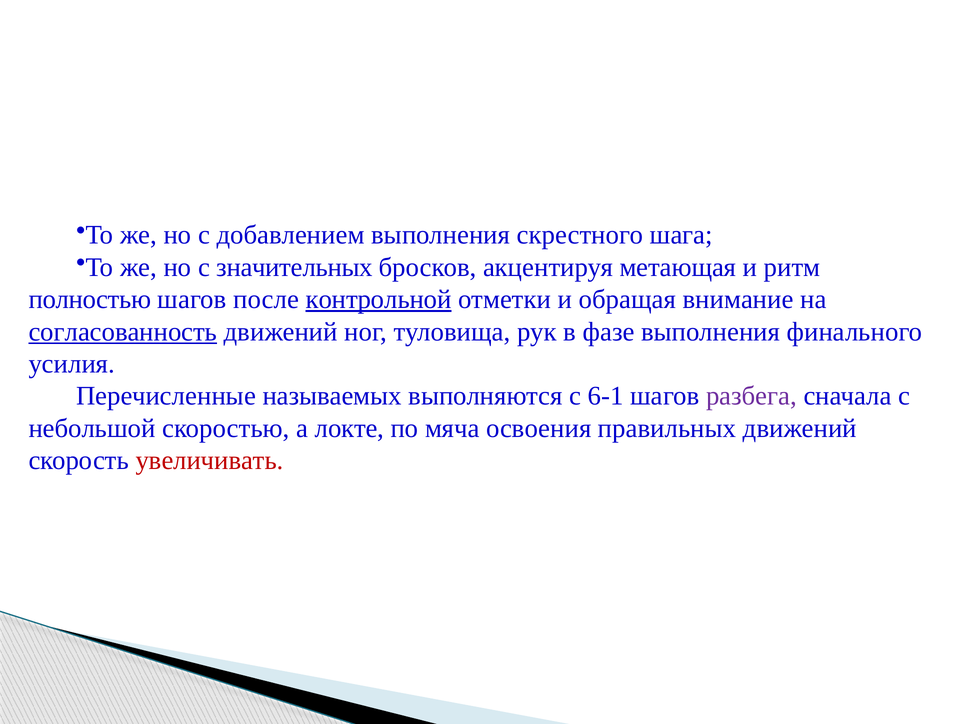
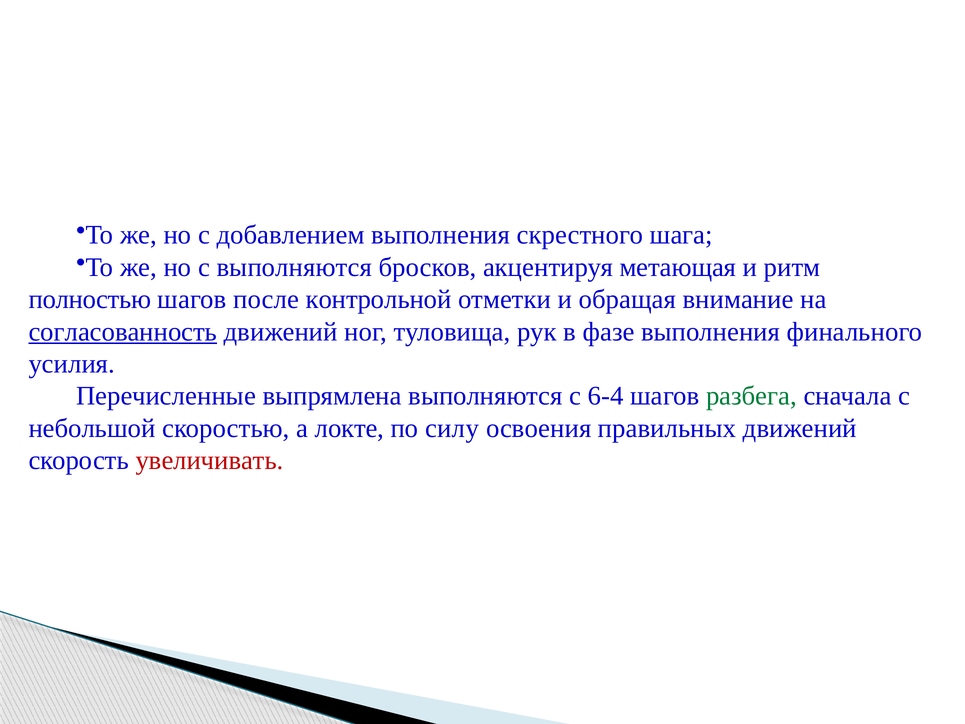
с значительных: значительных -> выполняются (294, 267)
контрольной underline: present -> none (379, 299)
называемых: называемых -> выпрямлена (332, 396)
6-1: 6-1 -> 6-4 (606, 396)
разбега colour: purple -> green (751, 396)
мяча: мяча -> силу (452, 428)
